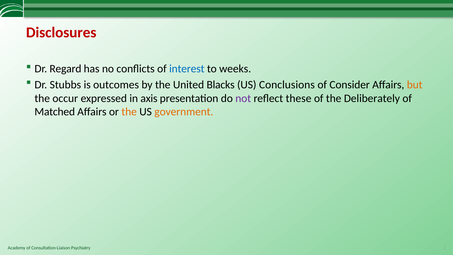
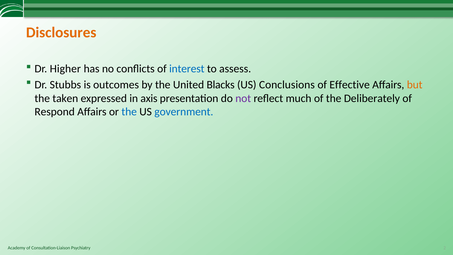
Disclosures colour: red -> orange (61, 32)
Regard: Regard -> Higher (65, 69)
weeks: weeks -> assess (235, 69)
Consider: Consider -> Effective (350, 85)
occur: occur -> taken (65, 98)
these: these -> much (299, 98)
Matched: Matched -> Respond (55, 112)
the colour: orange -> blue (129, 112)
government colour: orange -> blue (184, 112)
